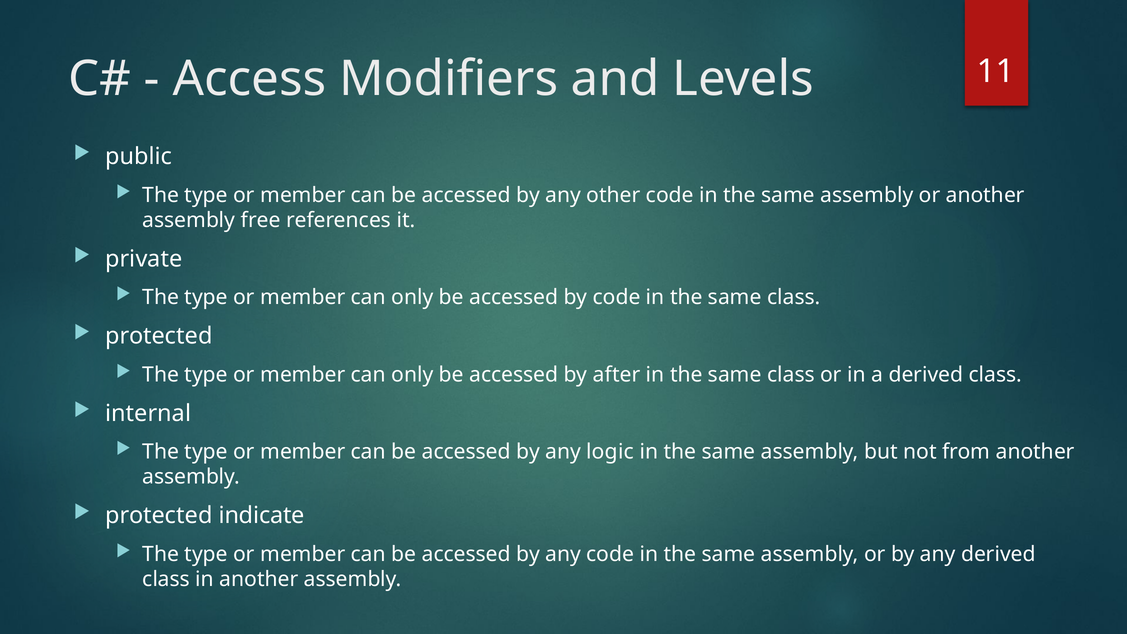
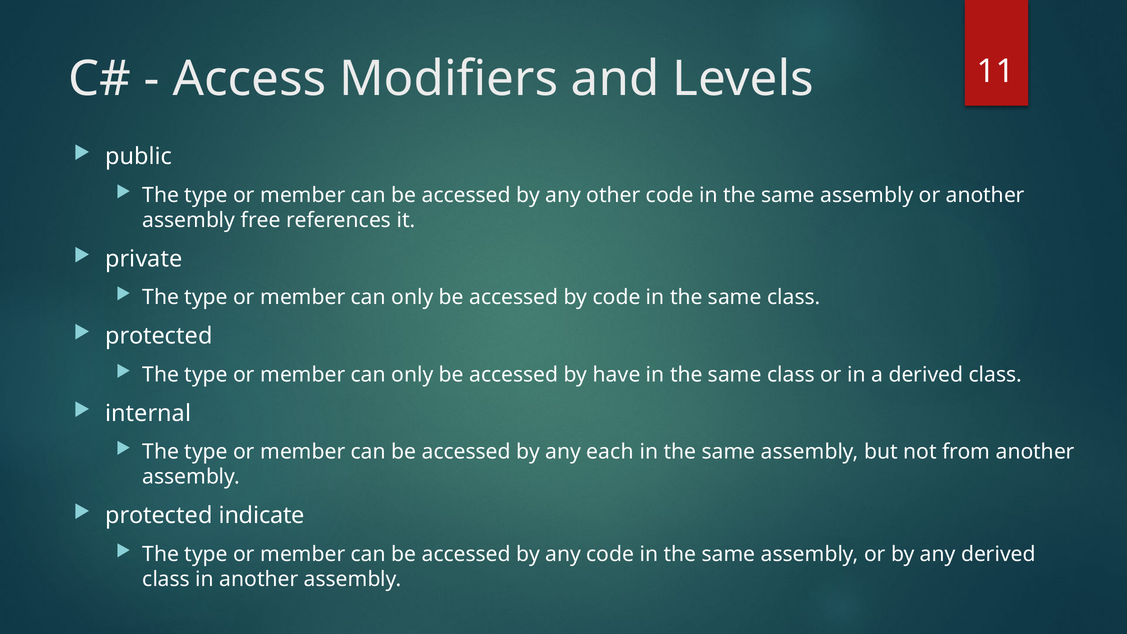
after: after -> have (617, 375)
logic: logic -> each (610, 452)
